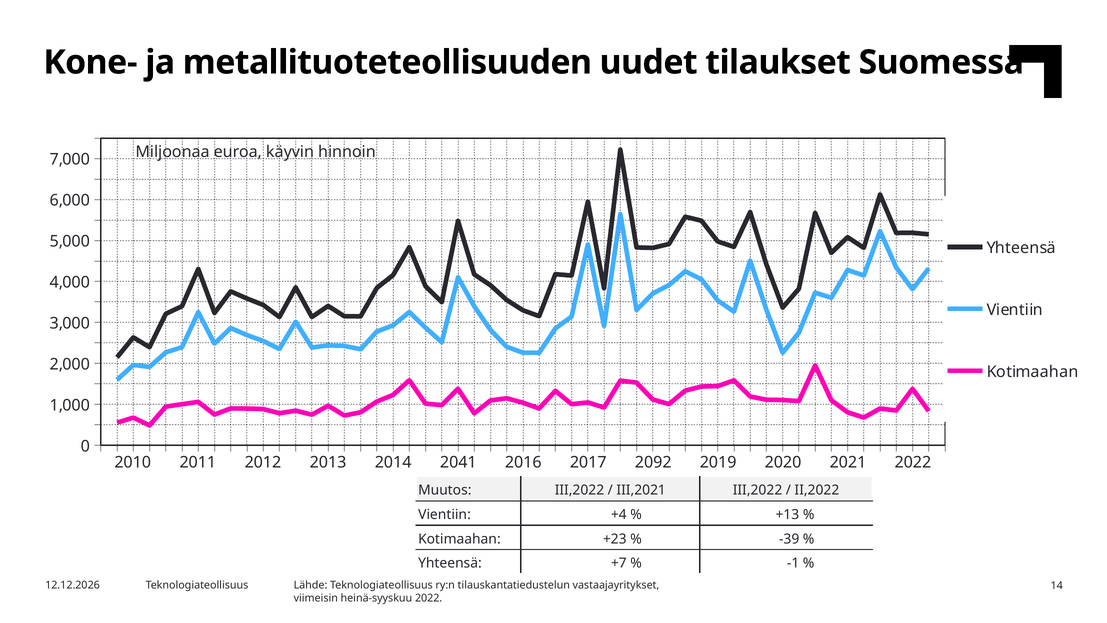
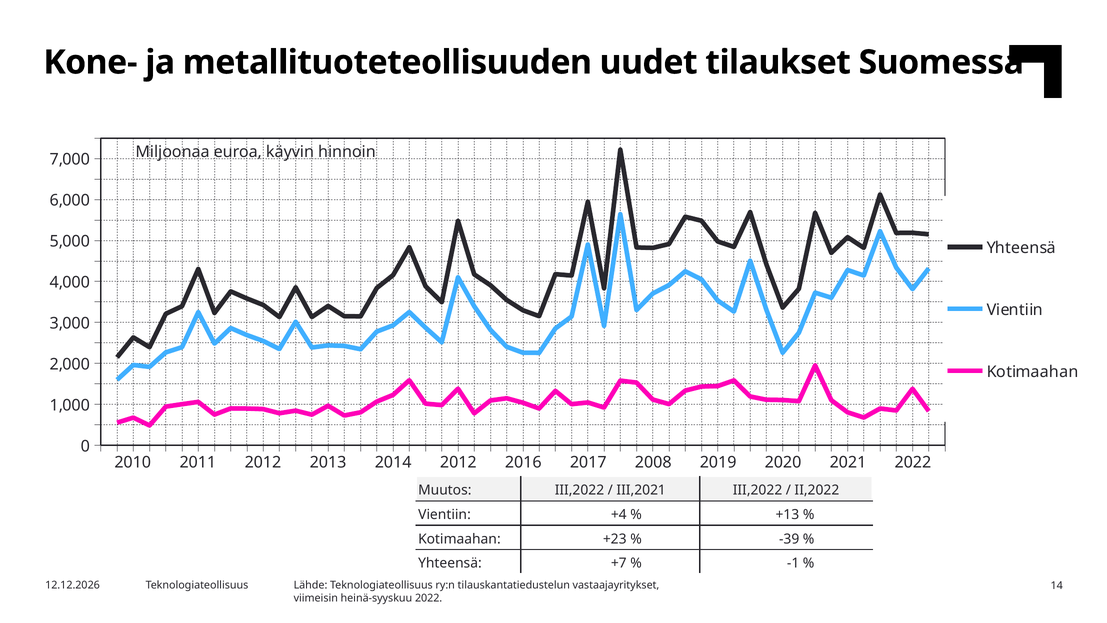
2014 2041: 2041 -> 2012 (458, 462)
2092: 2092 -> 2008 (653, 462)
